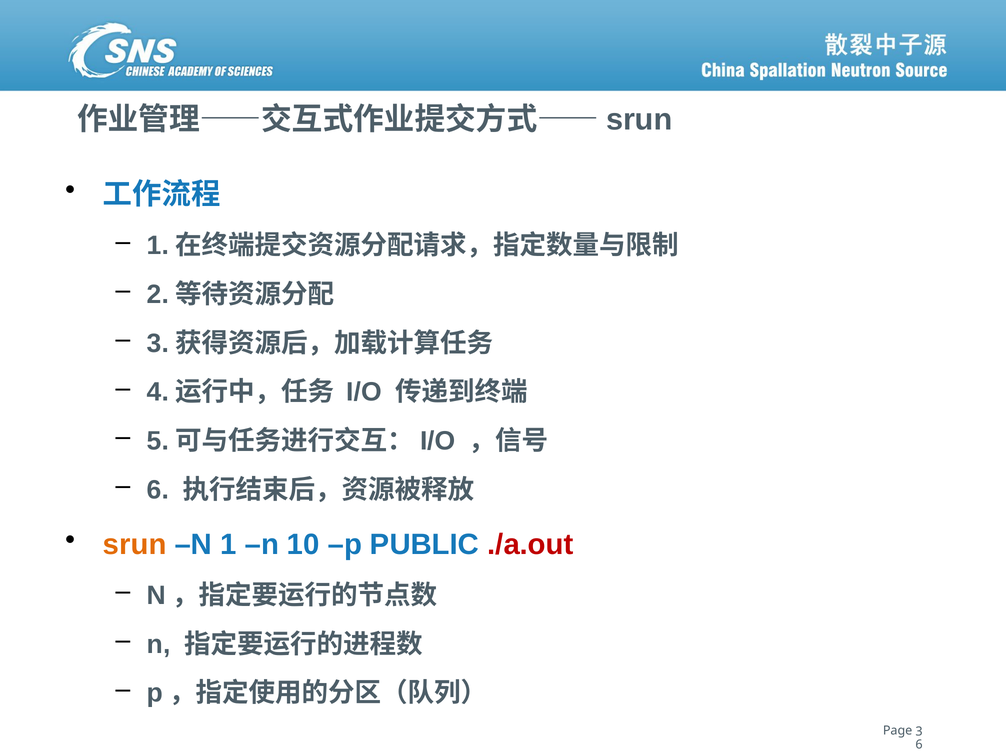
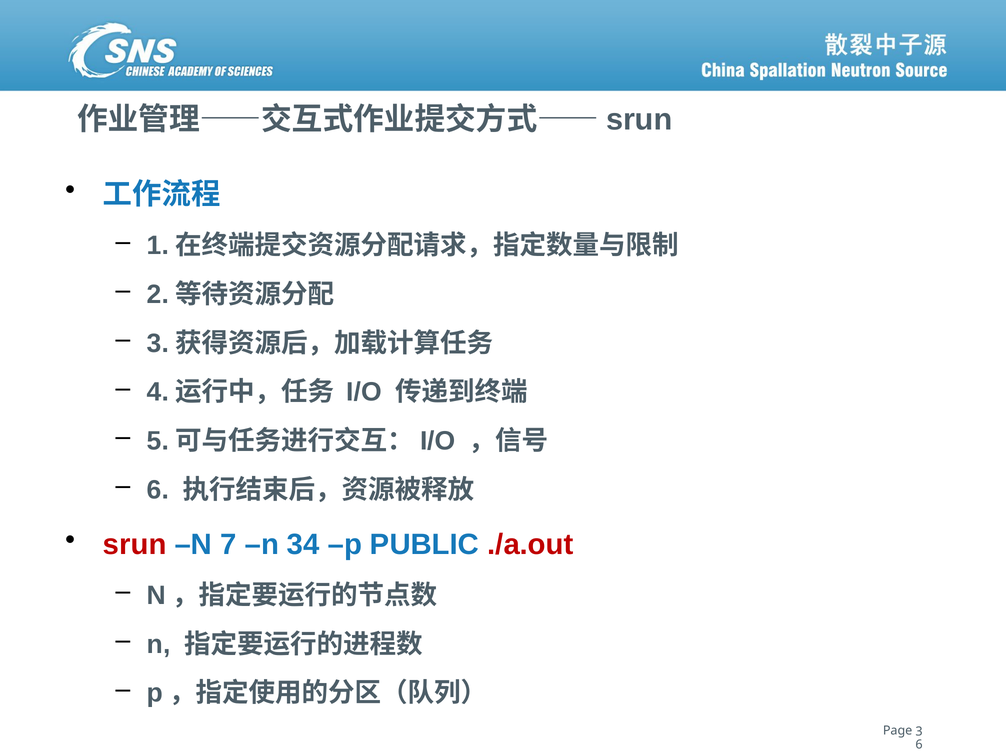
srun colour: orange -> red (135, 544)
1: 1 -> 7 (228, 544)
10: 10 -> 34 (303, 544)
